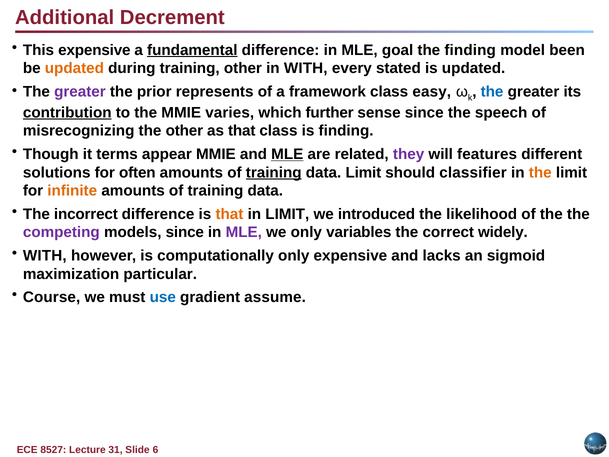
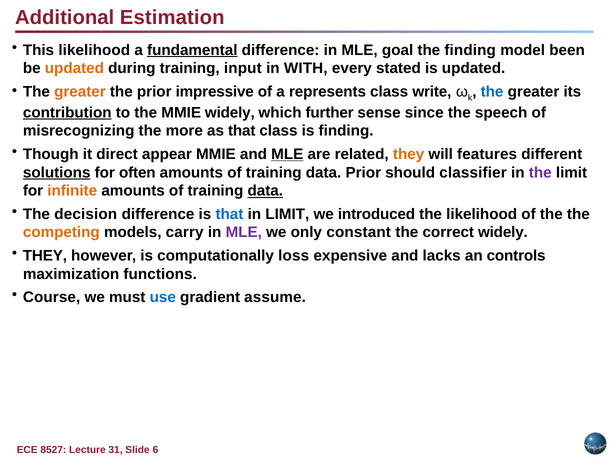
Decrement: Decrement -> Estimation (172, 17)
This expensive: expensive -> likelihood (94, 50)
training other: other -> input (243, 68)
greater colour: purple -> orange (80, 92)
represents: represents -> impressive (215, 92)
framework: framework -> represents (328, 92)
easy: easy -> write (432, 92)
MMIE varies: varies -> widely (230, 113)
the other: other -> more (184, 131)
terms: terms -> direct (117, 154)
they colour: purple -> orange (409, 154)
solutions underline: none -> present (57, 172)
training underline: present -> none (274, 172)
data Limit: Limit -> Prior (363, 172)
the colour: orange -> purple (540, 172)
data underline: none -> present (265, 191)
incorrect: incorrect -> decision (86, 214)
that colour: orange -> blue (229, 214)
competing colour: purple -> orange (61, 232)
models since: since -> carry (185, 232)
variables: variables -> constant (359, 232)
WITH: WITH -> THEY (45, 256)
computationally only: only -> loss (294, 256)
sigmoid: sigmoid -> controls (516, 256)
particular: particular -> functions (160, 274)
